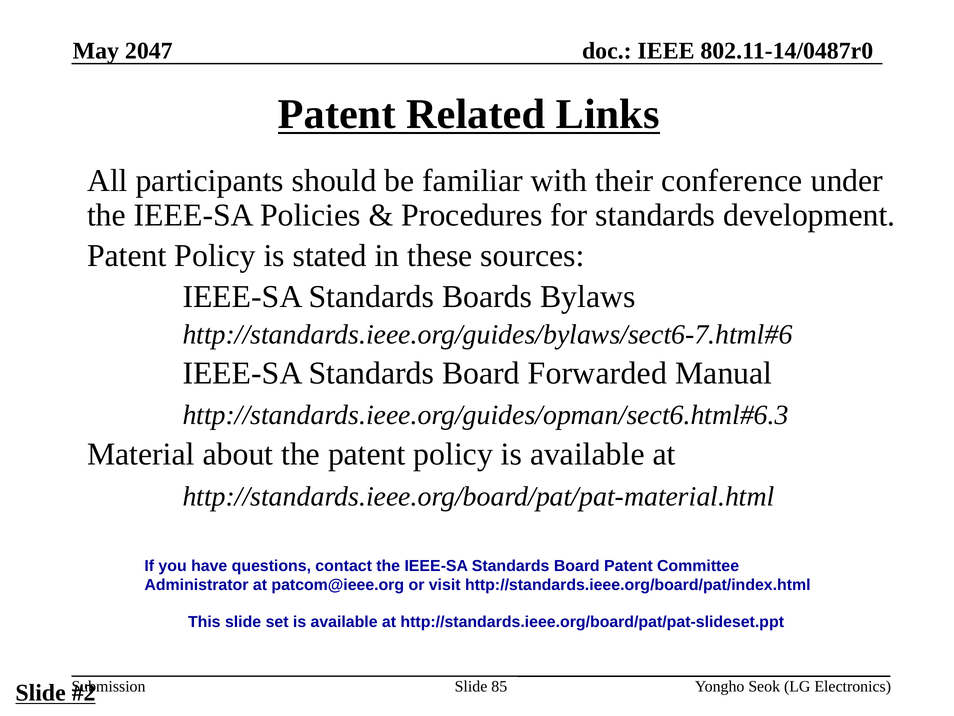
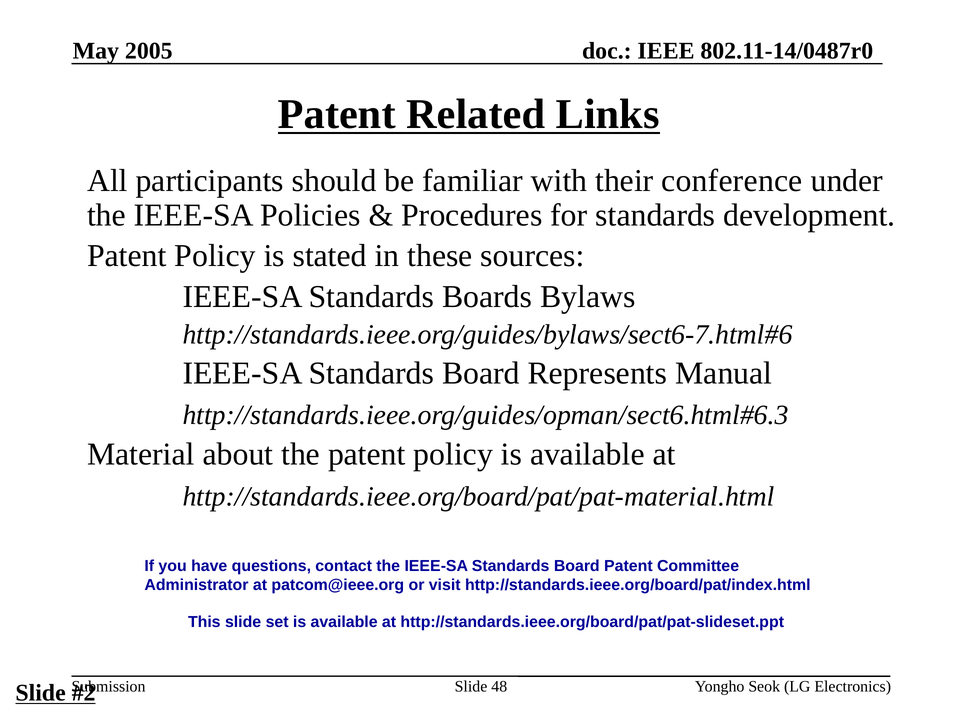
2047: 2047 -> 2005 (149, 51)
Forwarded: Forwarded -> Represents (597, 373)
85: 85 -> 48 (499, 686)
